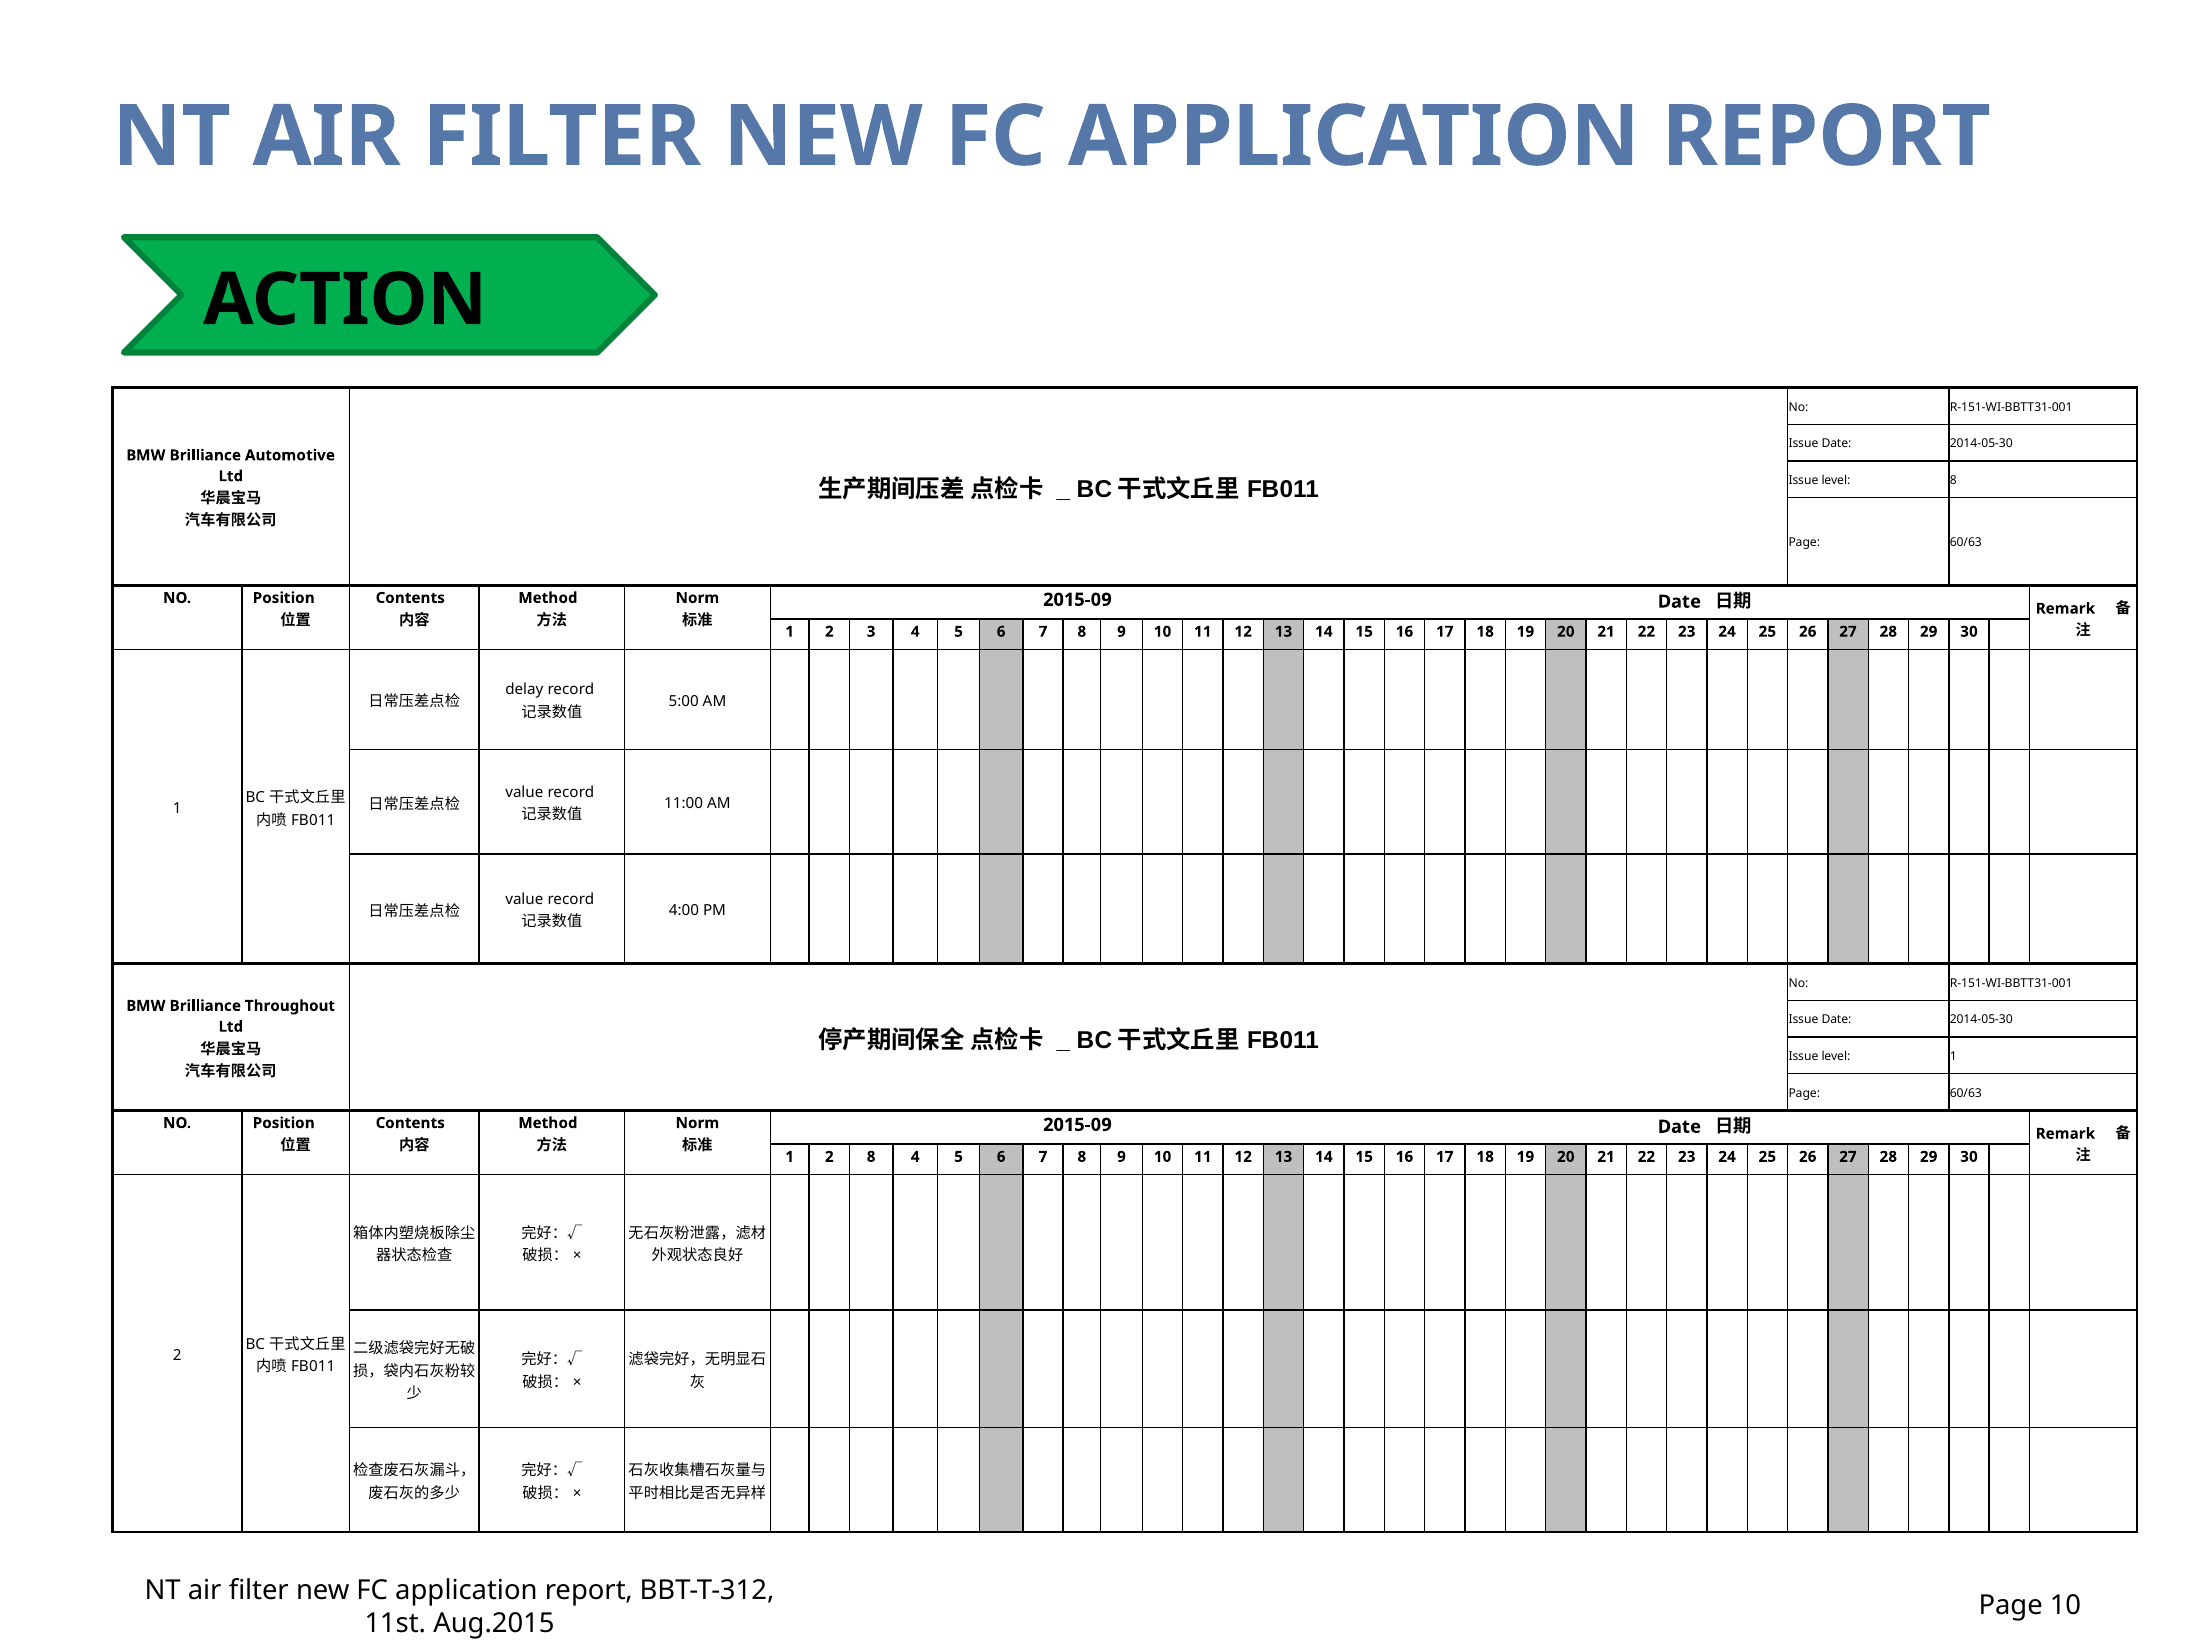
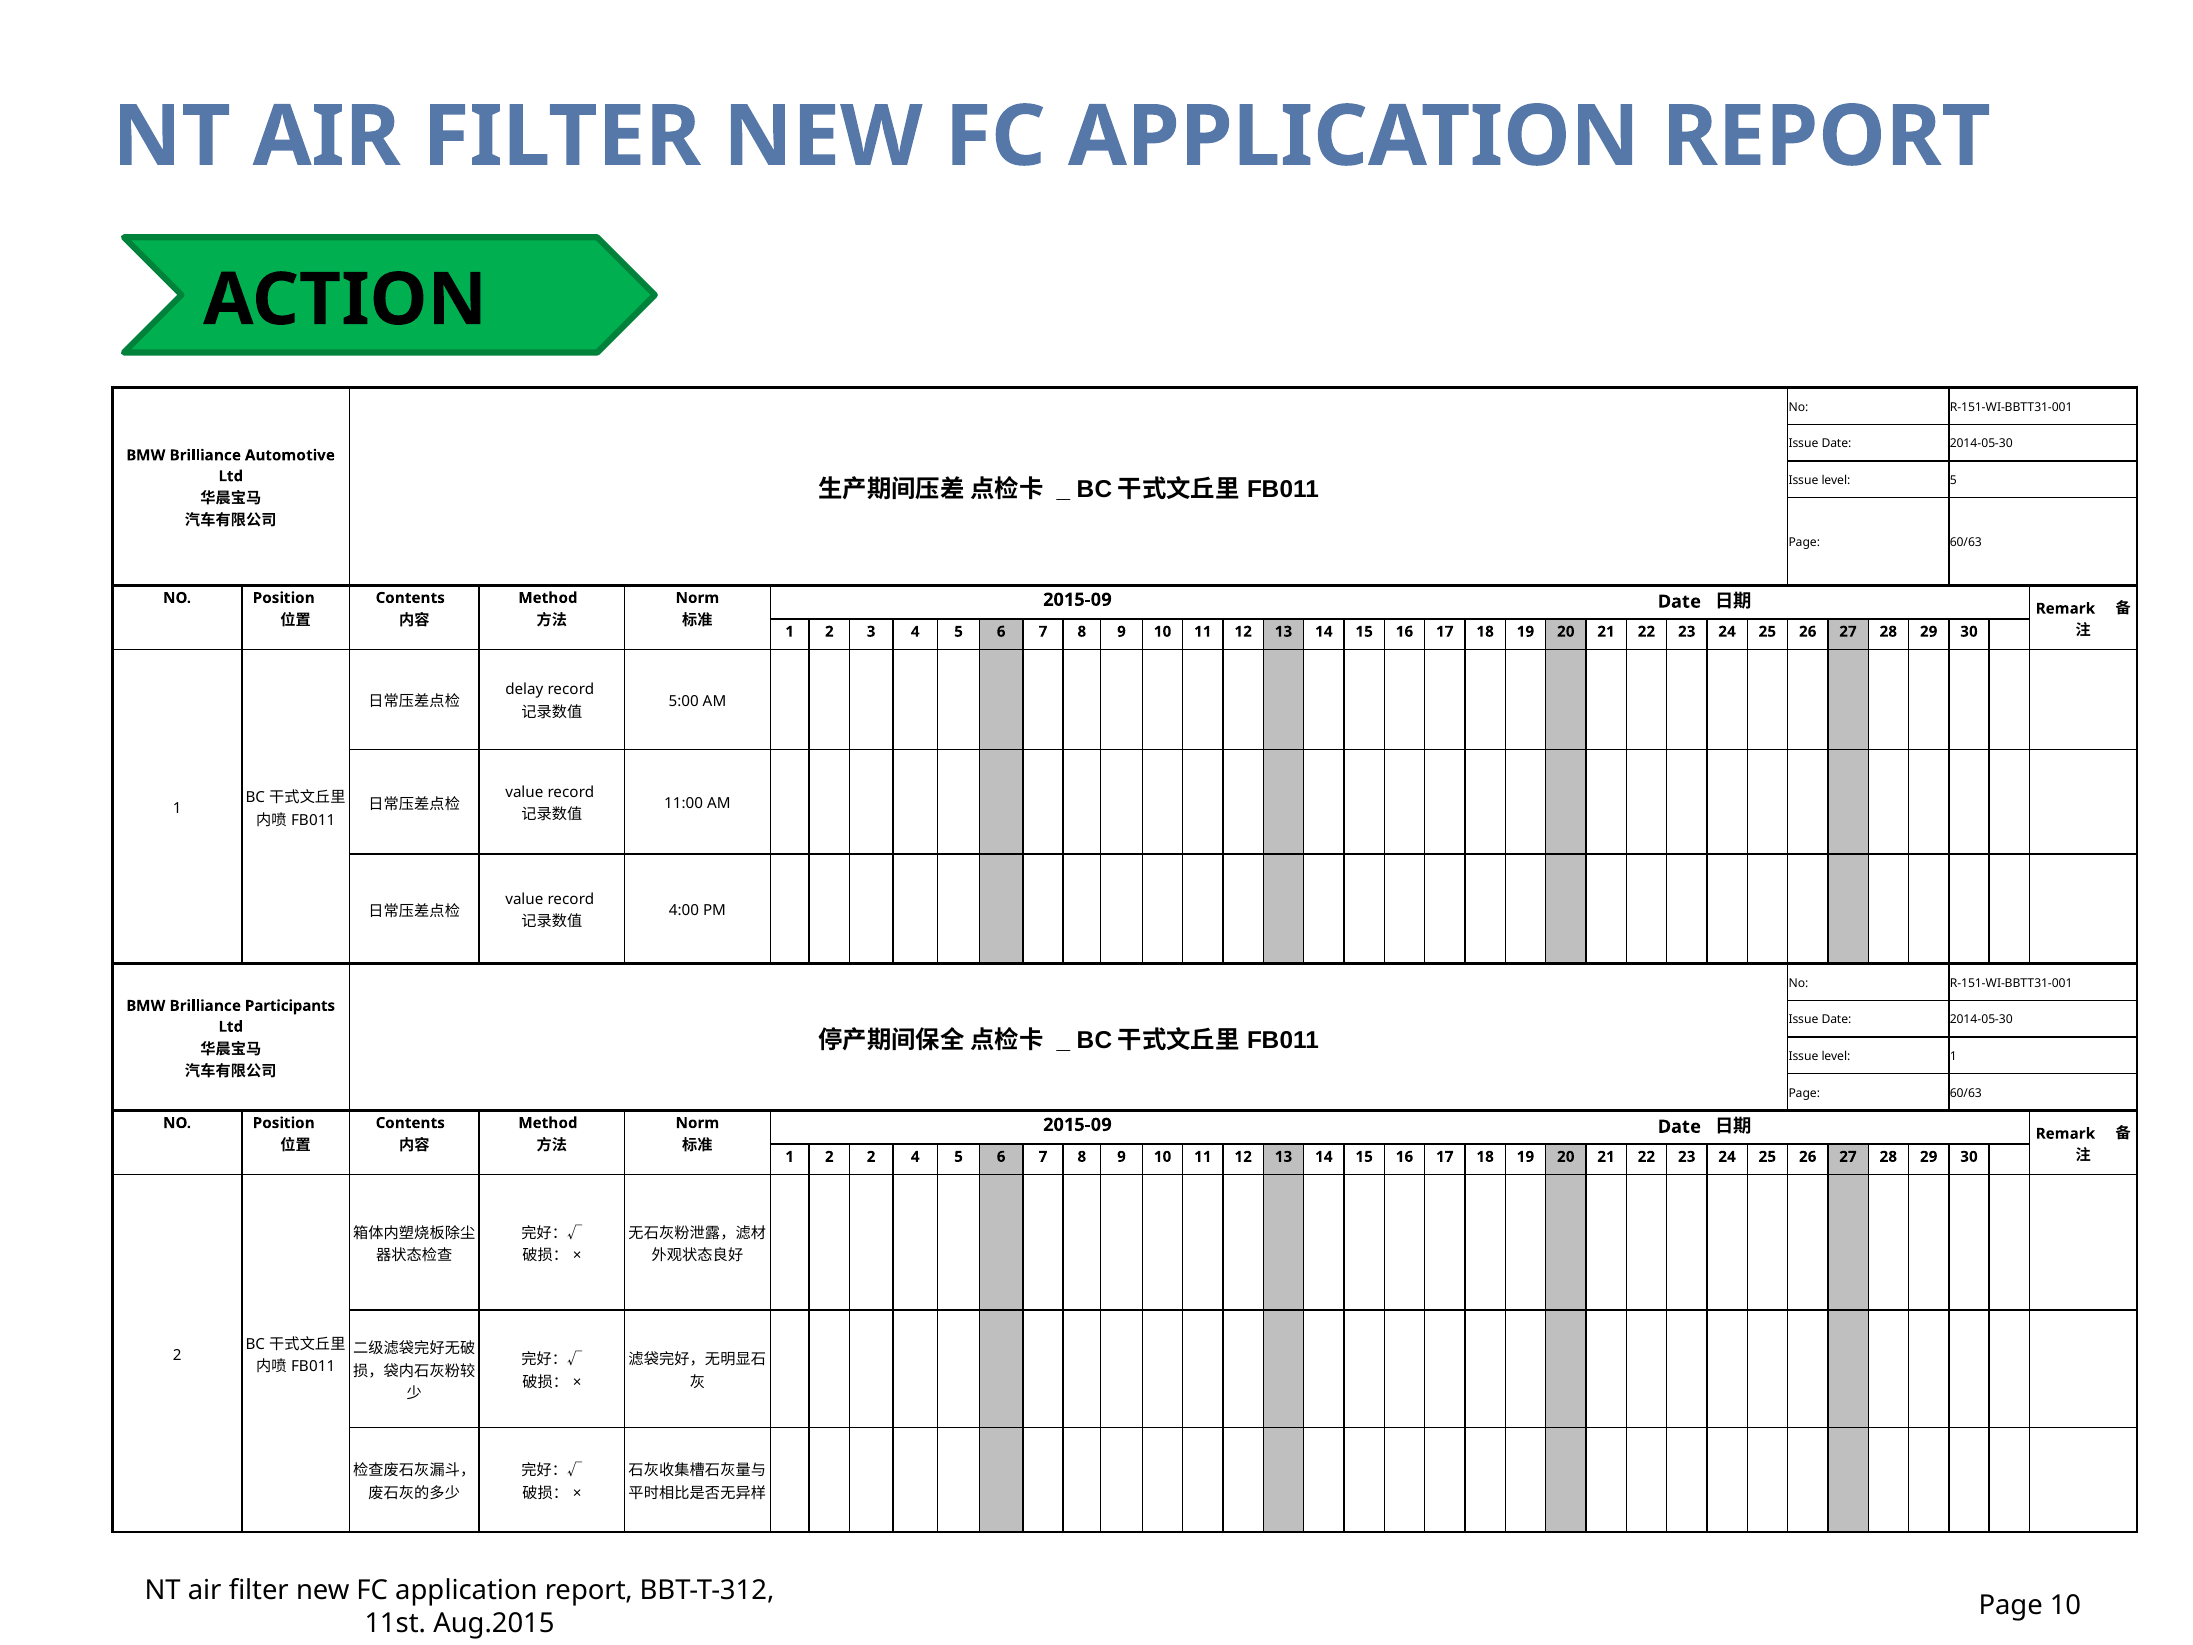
level 8: 8 -> 5 (1953, 480)
Throughout: Throughout -> Participants (290, 1006)
2 8: 8 -> 2 (871, 1157)
